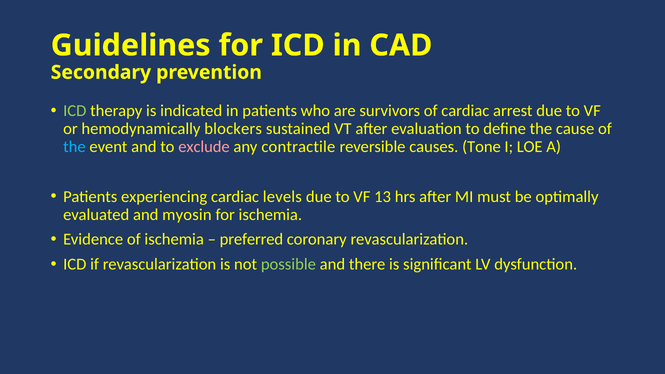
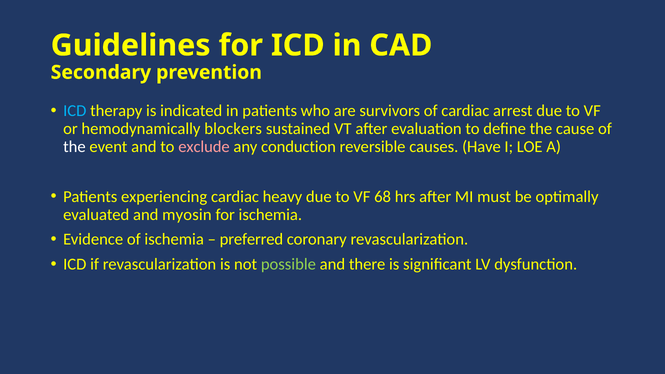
ICD colour: light green -> light blue (75, 111)
the colour: light blue -> white (74, 147)
contractile: contractile -> conduction (299, 147)
Tone: Tone -> Have (482, 147)
levels: levels -> heavy (282, 197)
13: 13 -> 68 (383, 197)
